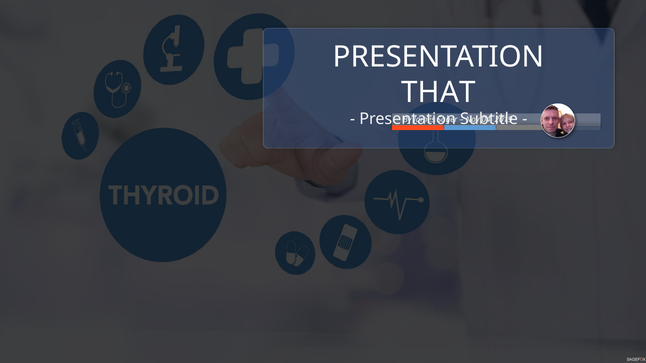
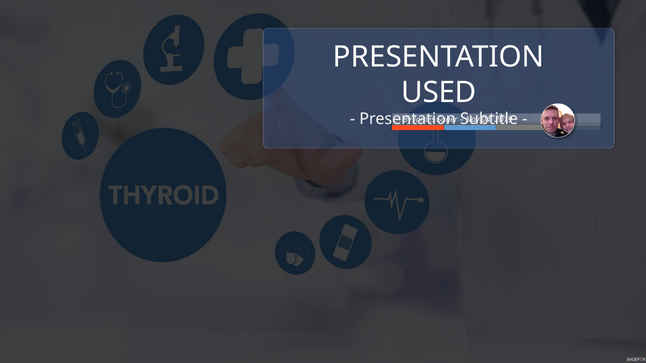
THAT: THAT -> USED (439, 93)
